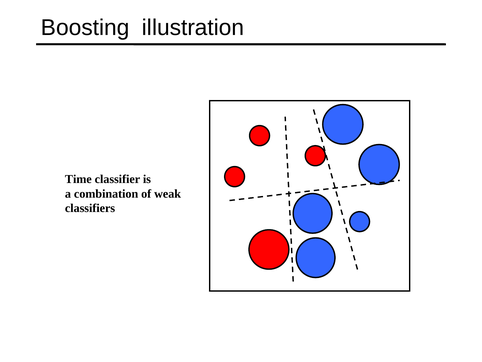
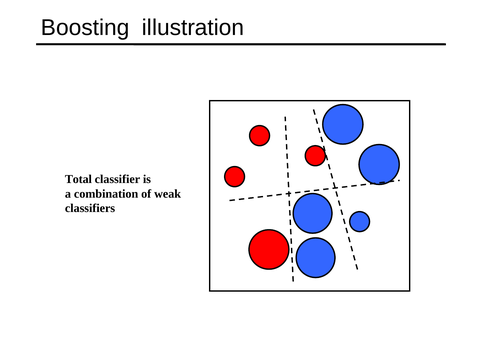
Time: Time -> Total (78, 179)
